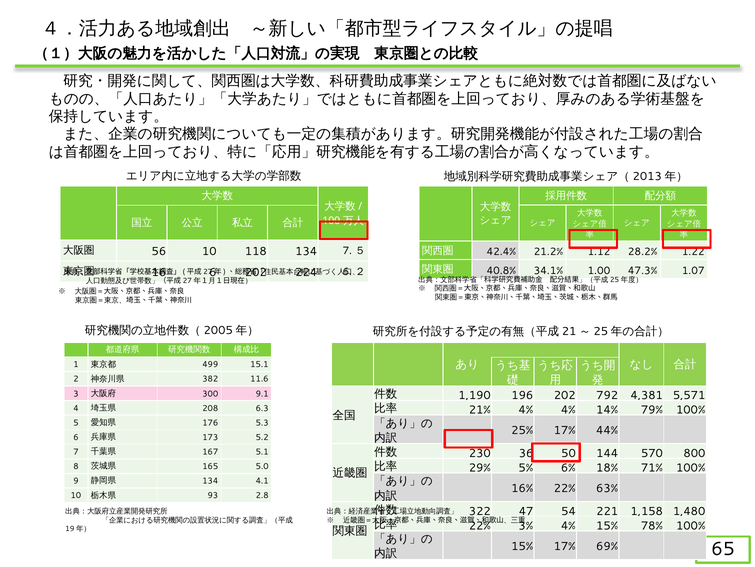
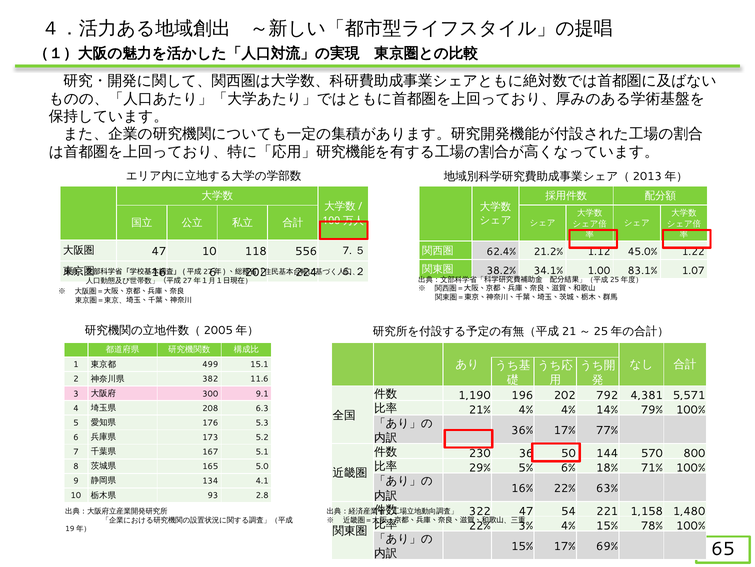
56: 56 -> 47 (159, 251)
118 134: 134 -> 556 (306, 251)
42.4%: 42.4% -> 62.4% (501, 252)
28.2%: 28.2% -> 45.0% (643, 252)
40.8%: 40.8% -> 38.2% (501, 270)
47.3%: 47.3% -> 83.1% (643, 270)
25%: 25% -> 36% (522, 430)
44%: 44% -> 77% (607, 430)
